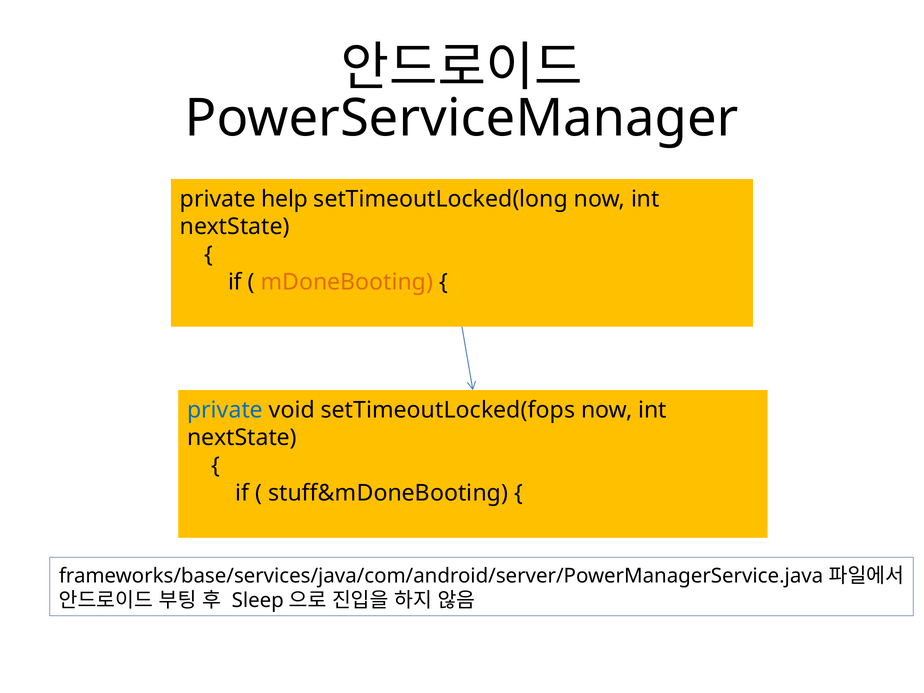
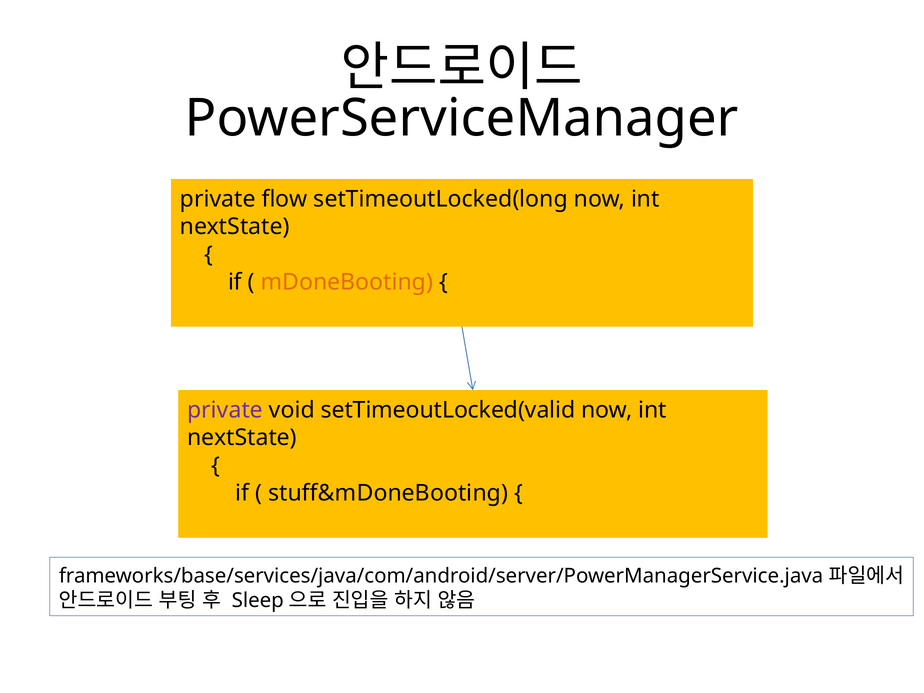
help: help -> flow (285, 199)
private colour: blue -> purple (225, 410)
setTimeoutLocked(fops: setTimeoutLocked(fops -> setTimeoutLocked(valid (448, 410)
